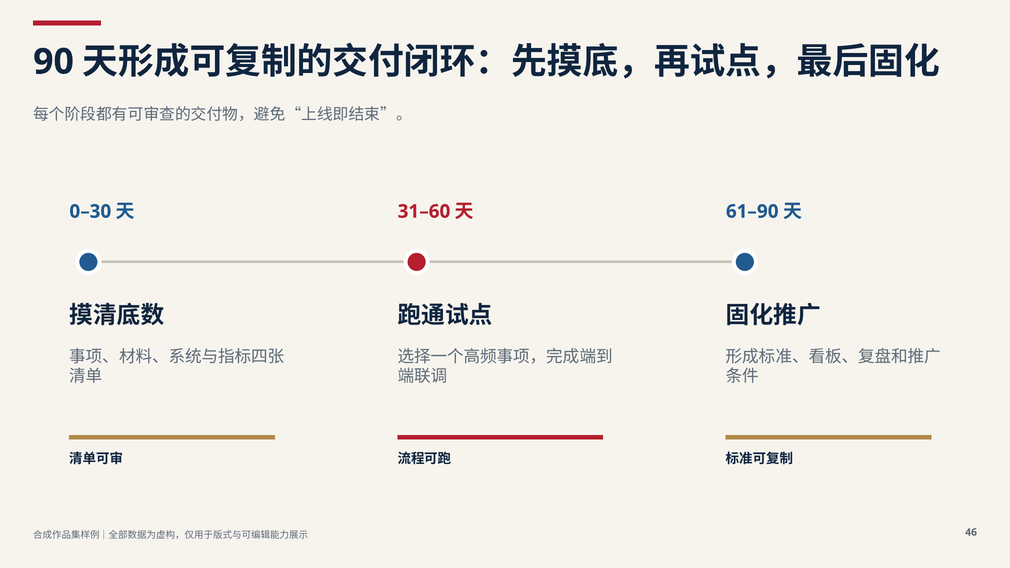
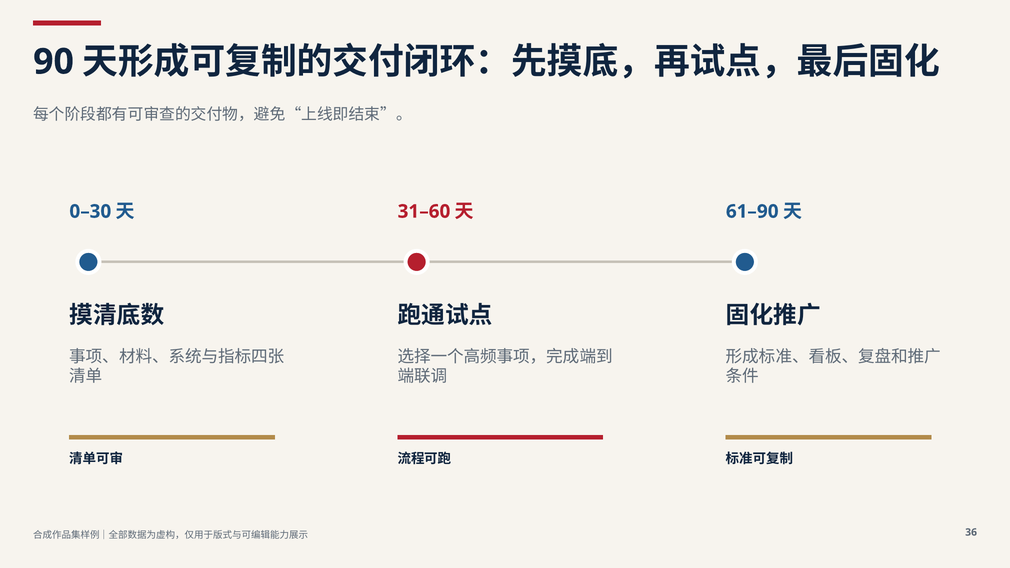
46: 46 -> 36 (971, 532)
